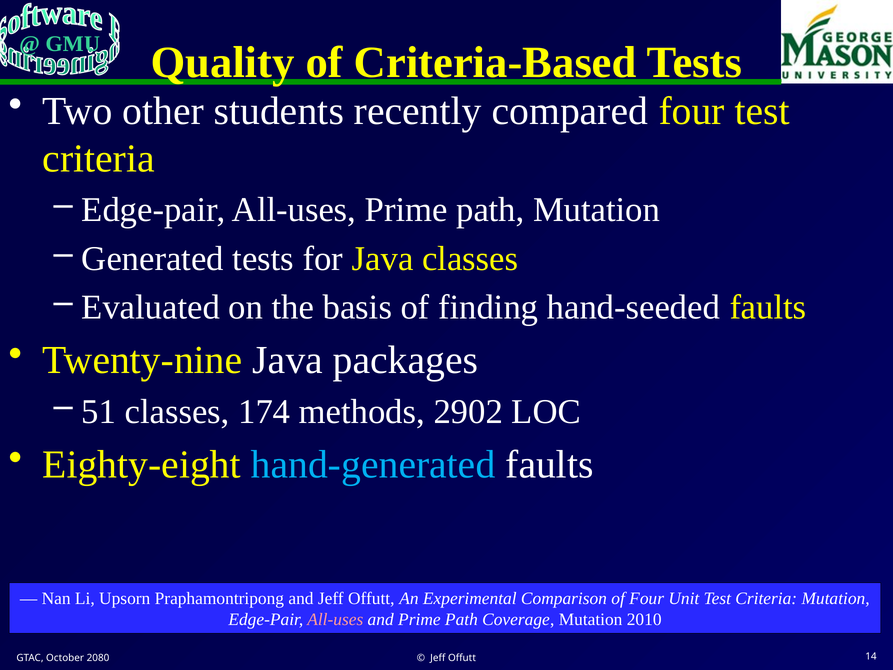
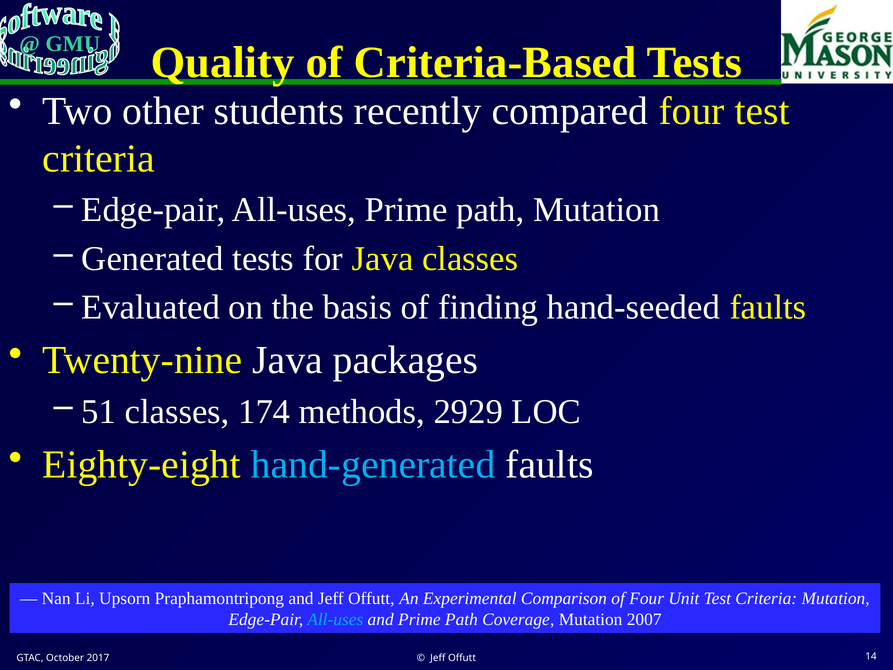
2902: 2902 -> 2929 (468, 411)
All-uses colour: pink -> light blue (335, 619)
2010: 2010 -> 2007 (644, 619)
2080: 2080 -> 2017 (98, 658)
